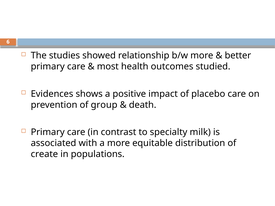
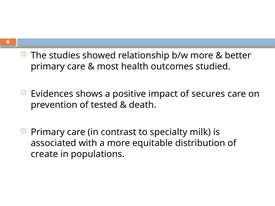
placebo: placebo -> secures (208, 94)
group: group -> tested (104, 105)
